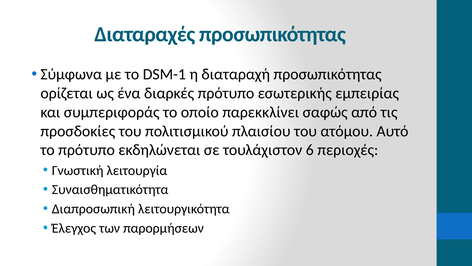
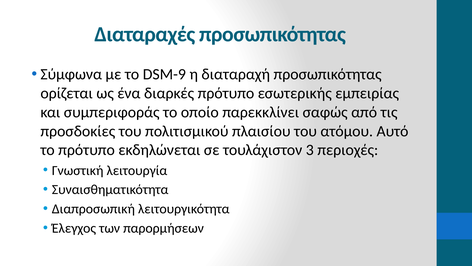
DSM-1: DSM-1 -> DSM-9 (164, 74)
6: 6 -> 3 (310, 150)
